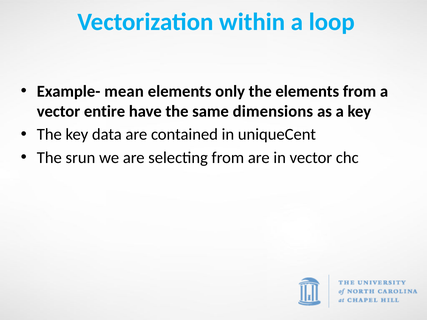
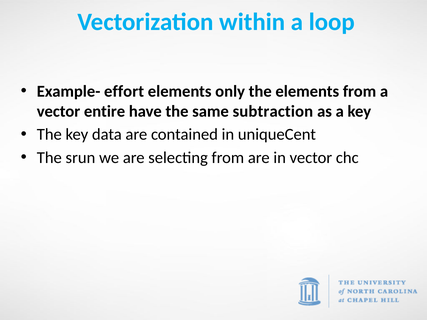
mean: mean -> effort (124, 91)
dimensions: dimensions -> subtraction (273, 111)
